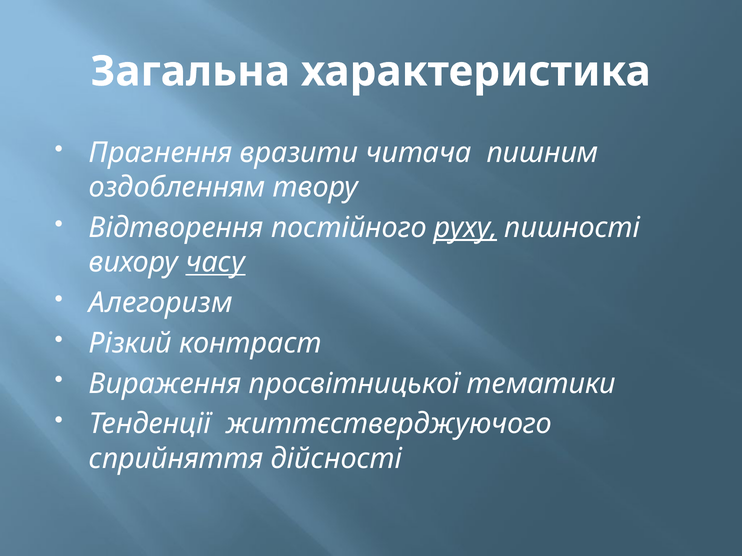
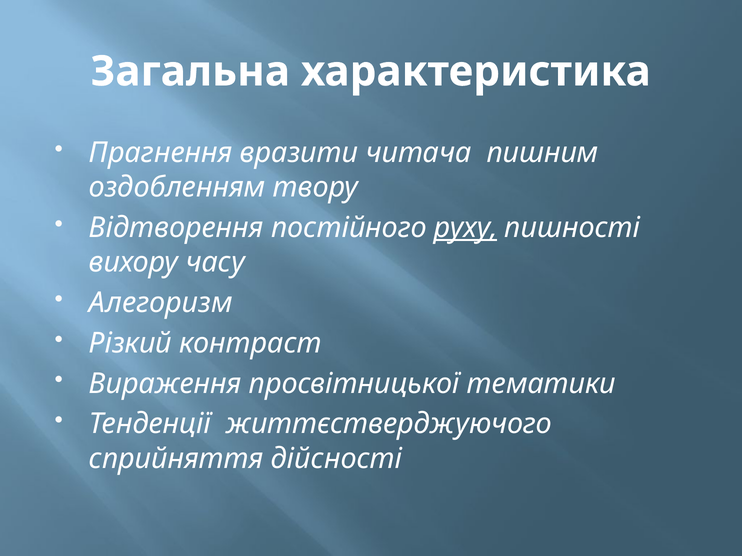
часу underline: present -> none (216, 263)
